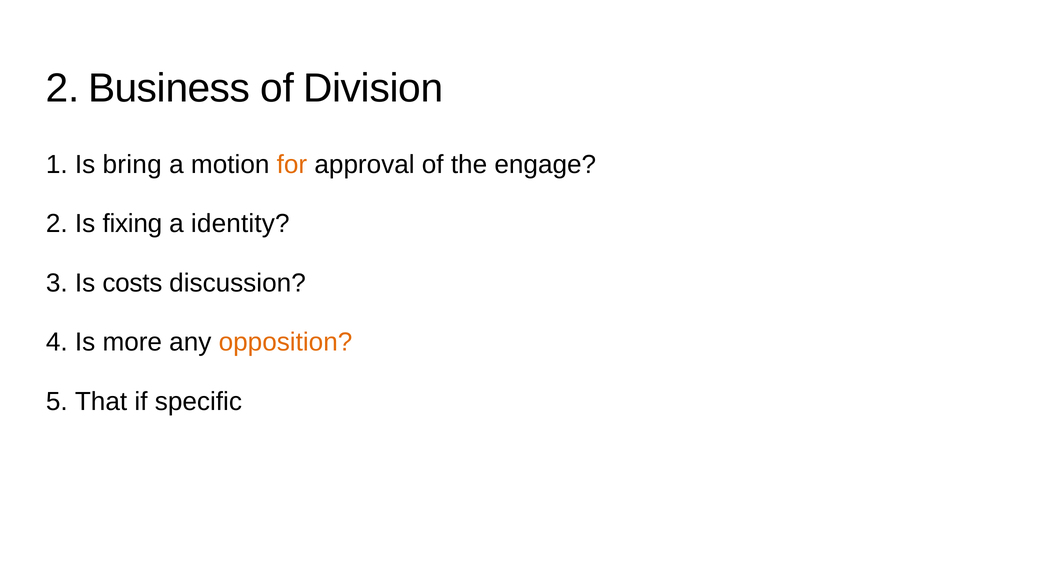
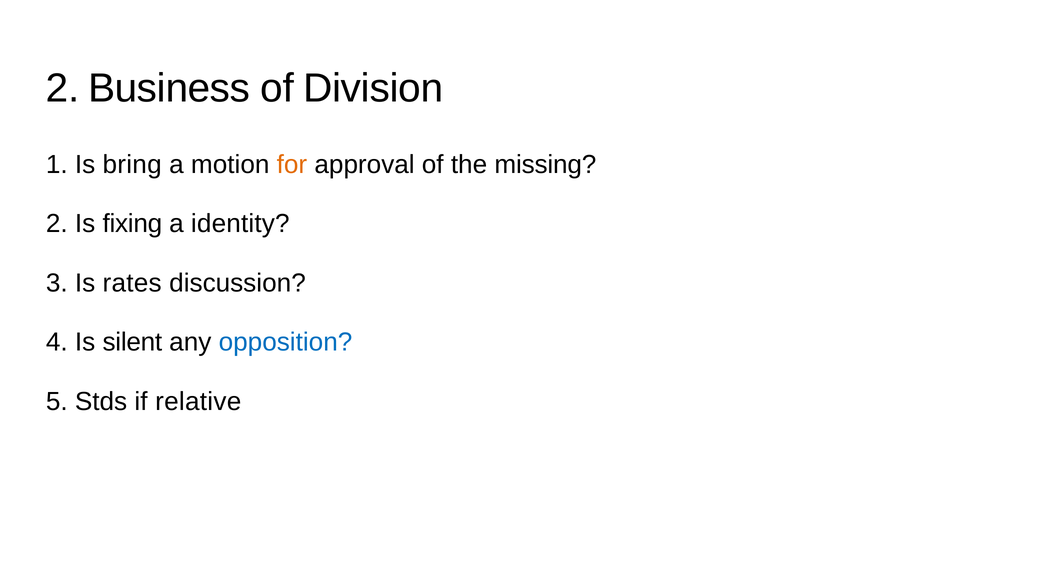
engage: engage -> missing (545, 164)
costs: costs -> rates (132, 283)
more: more -> silent (132, 342)
opposition colour: orange -> blue (285, 342)
That: That -> Stds (101, 402)
specific: specific -> relative (198, 402)
